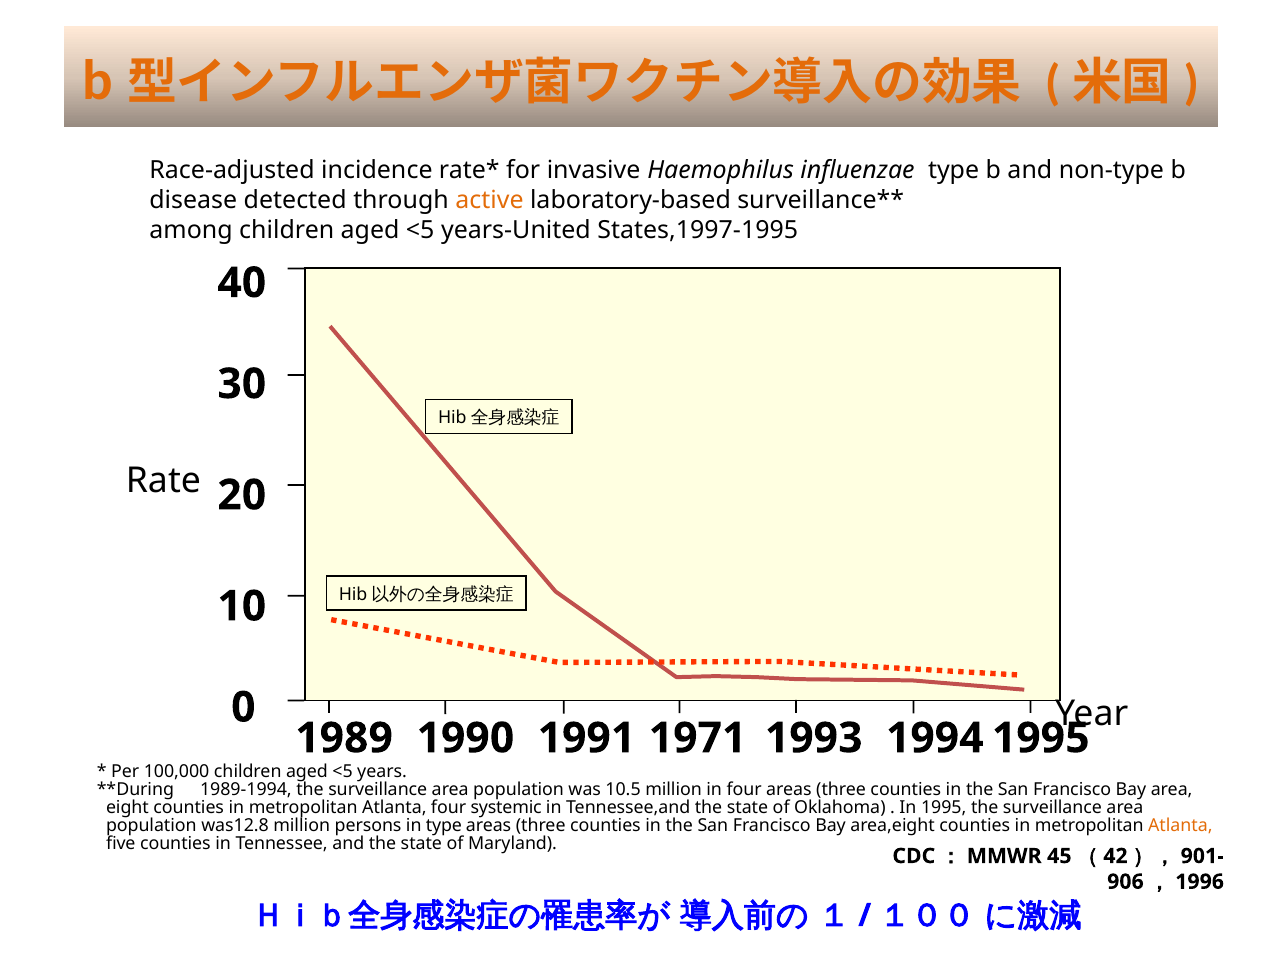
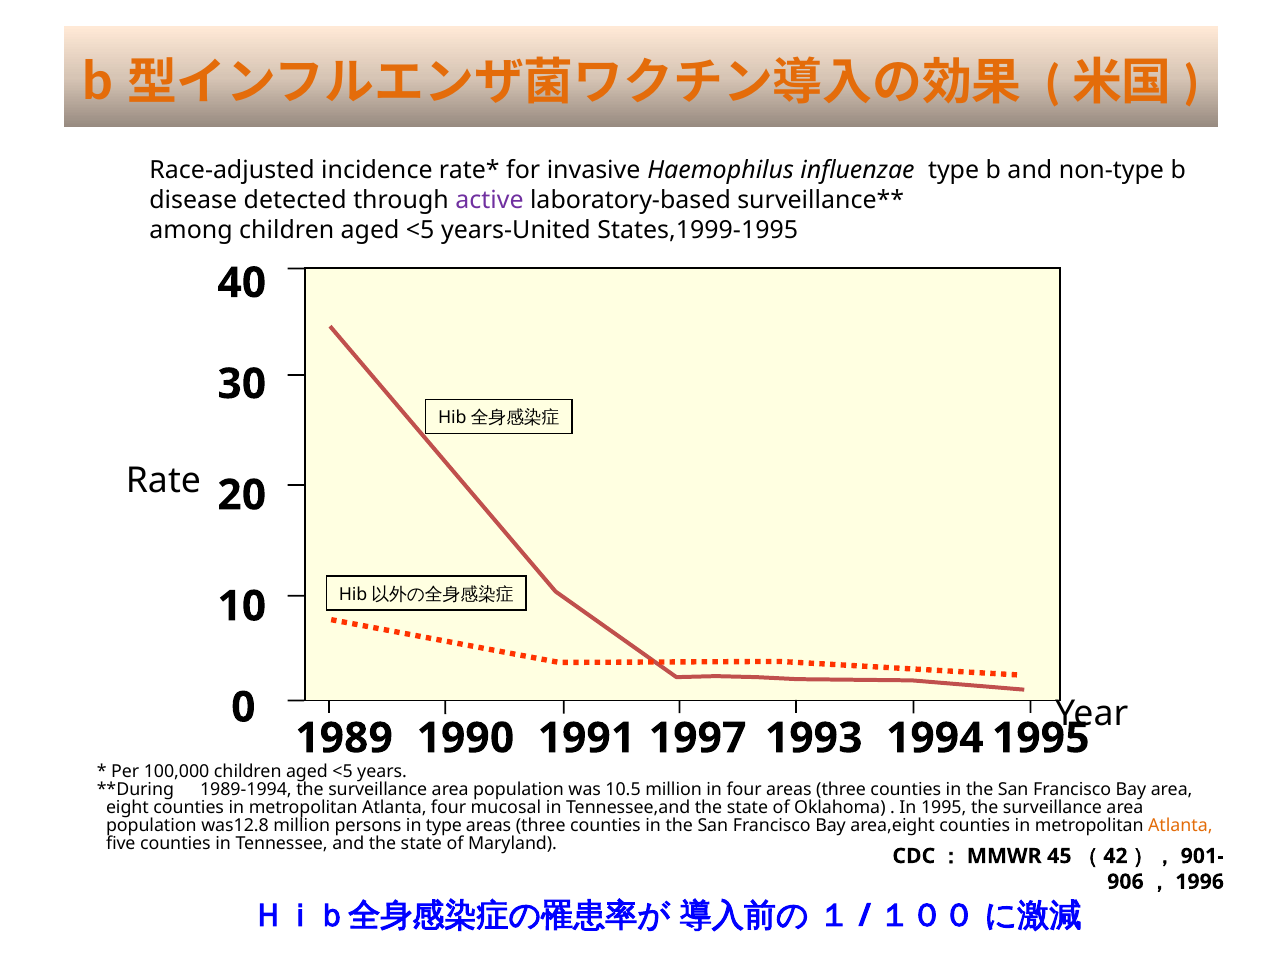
active colour: orange -> purple (489, 200)
States,1997-1995: States,1997-1995 -> States,1999-1995 (698, 230)
1971: 1971 -> 1997 (698, 738)
systemic: systemic -> mucosal (506, 807)
